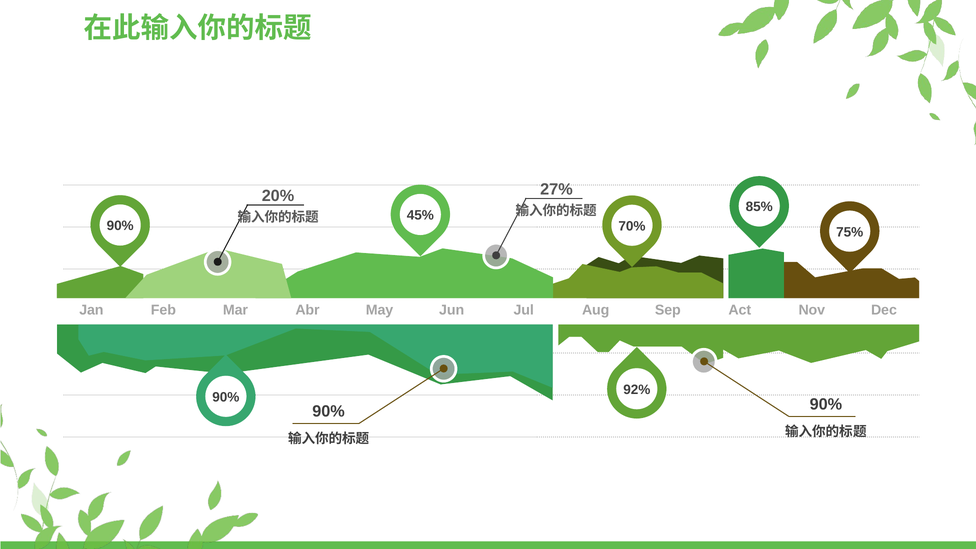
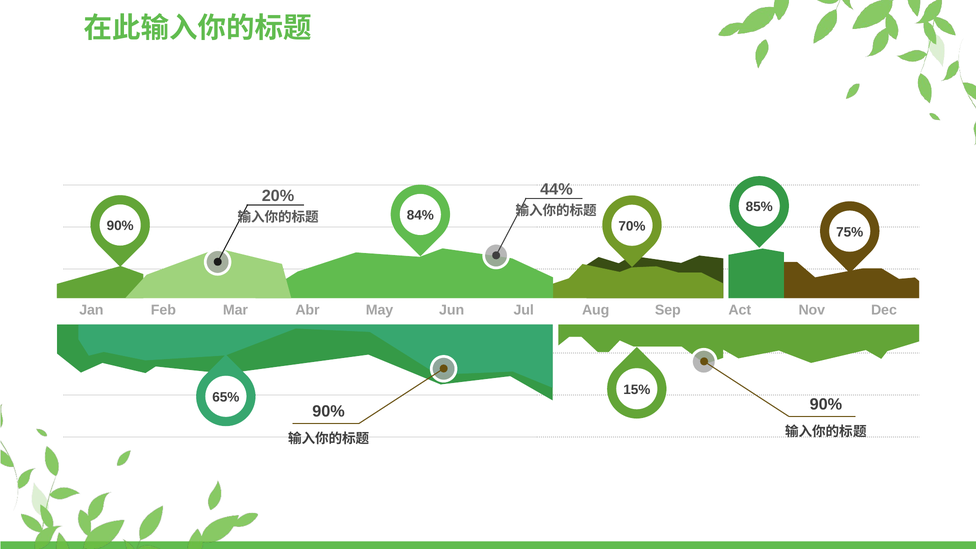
27%: 27% -> 44% (556, 189)
45%: 45% -> 84% (420, 215)
92%: 92% -> 15% (637, 390)
90%: 90% -> 65% (226, 397)
